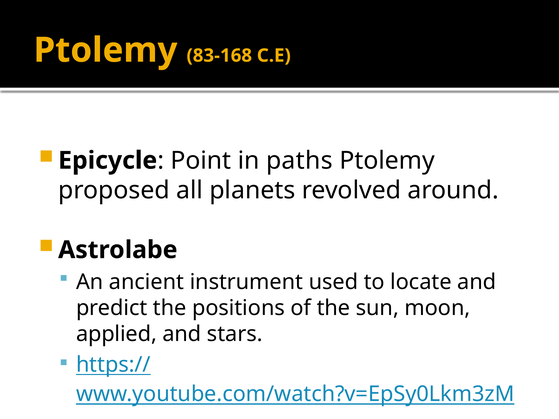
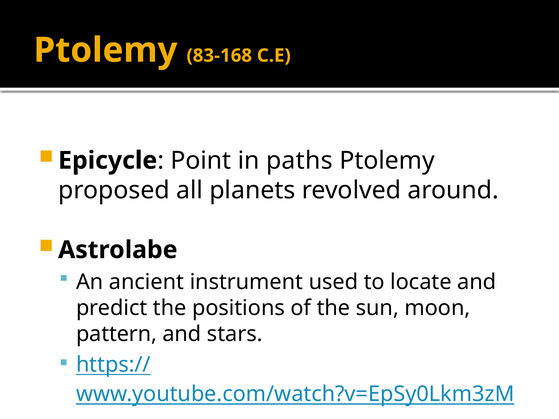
applied: applied -> pattern (116, 334)
